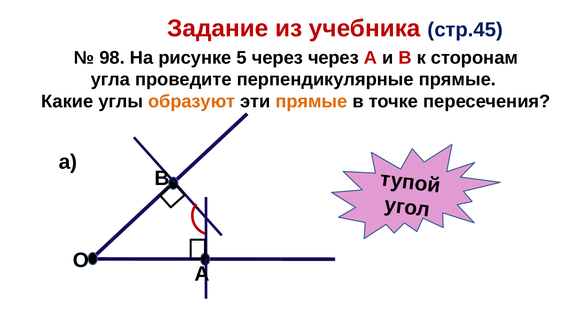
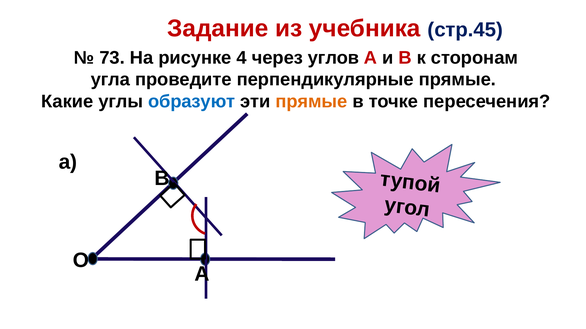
98: 98 -> 73 (112, 58)
5: 5 -> 4 (242, 58)
через через: через -> углов (333, 58)
образуют colour: orange -> blue (192, 102)
